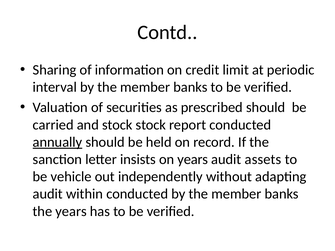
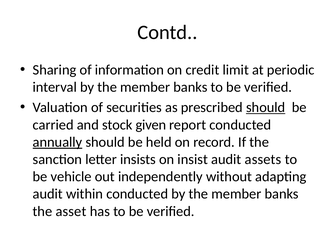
should underline: none -> present (266, 108)
stock stock: stock -> given (151, 125)
on years: years -> insist (193, 160)
the years: years -> asset (71, 211)
